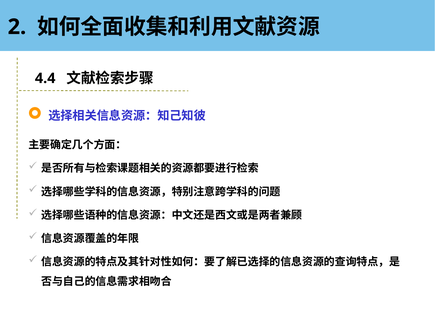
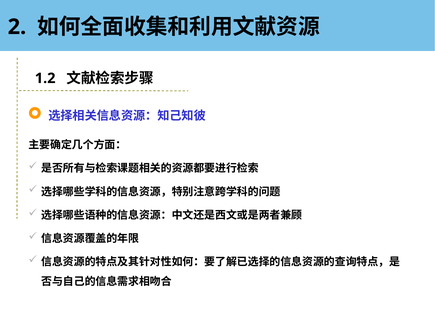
4.4: 4.4 -> 1.2 (45, 78)
